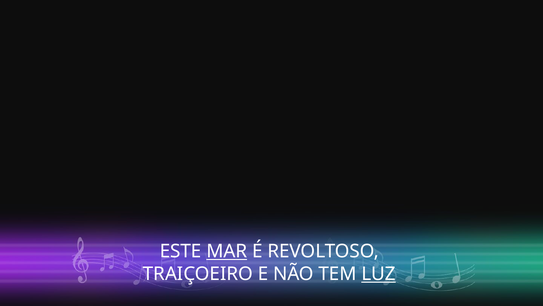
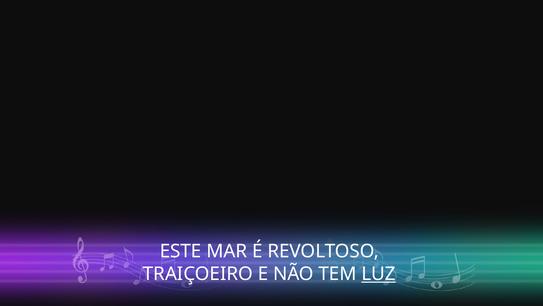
MAR underline: present -> none (227, 251)
